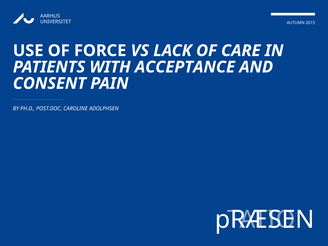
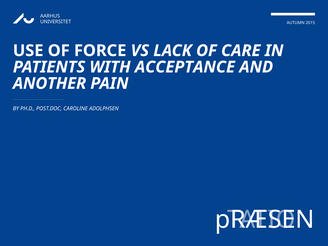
CONSENT: CONSENT -> ANOTHER (50, 83)
